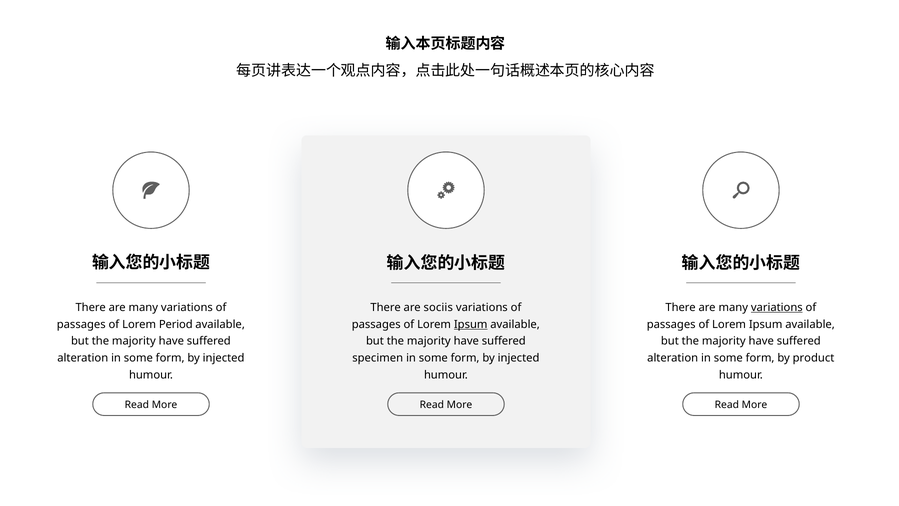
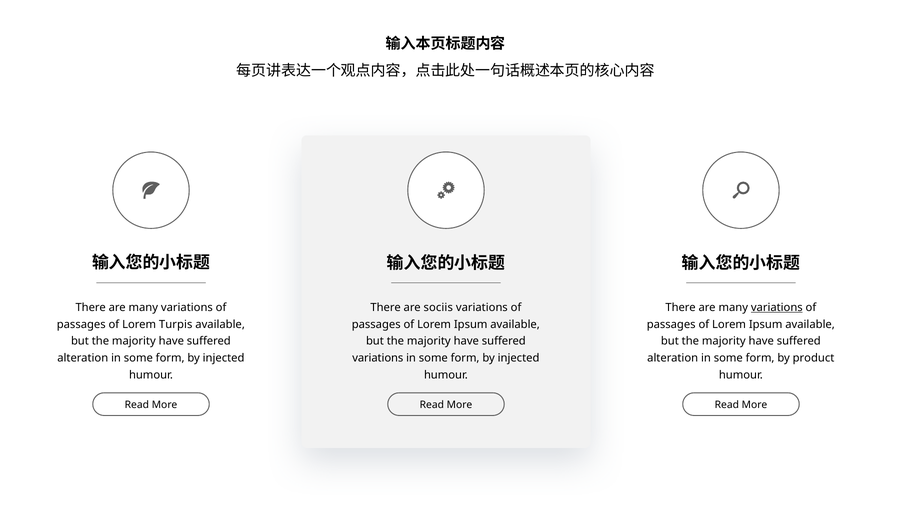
Period: Period -> Turpis (176, 324)
Ipsum underline: present -> none (471, 324)
specimen: specimen -> variations (378, 358)
